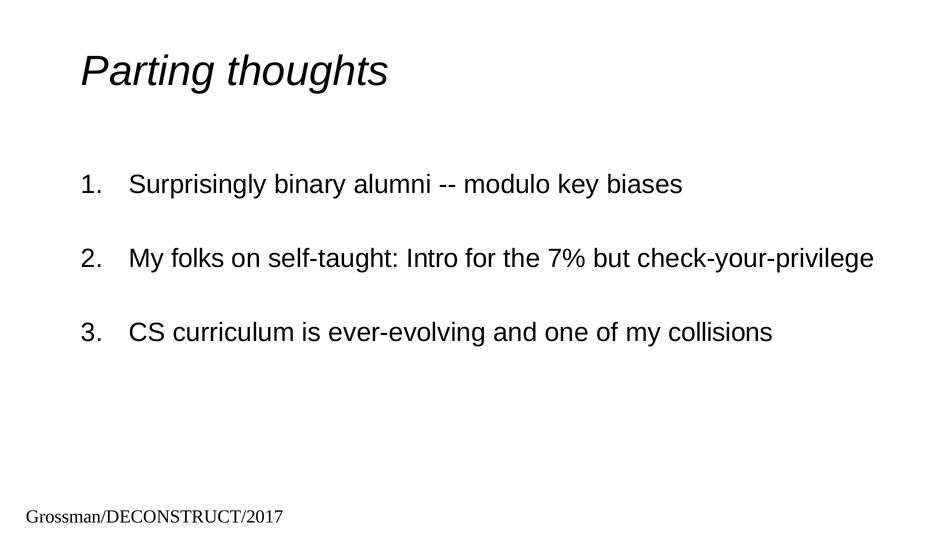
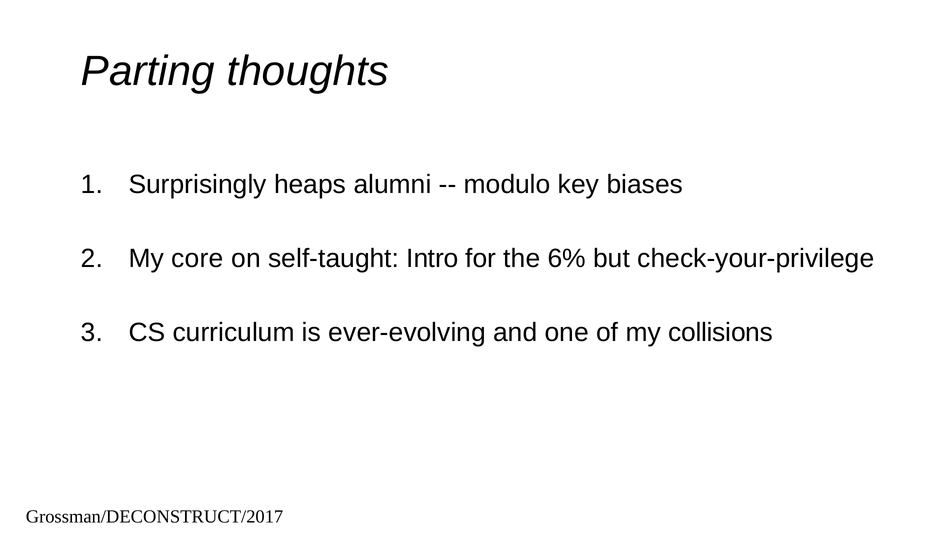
binary: binary -> heaps (310, 184)
folks: folks -> core (197, 259)
7%: 7% -> 6% (567, 259)
